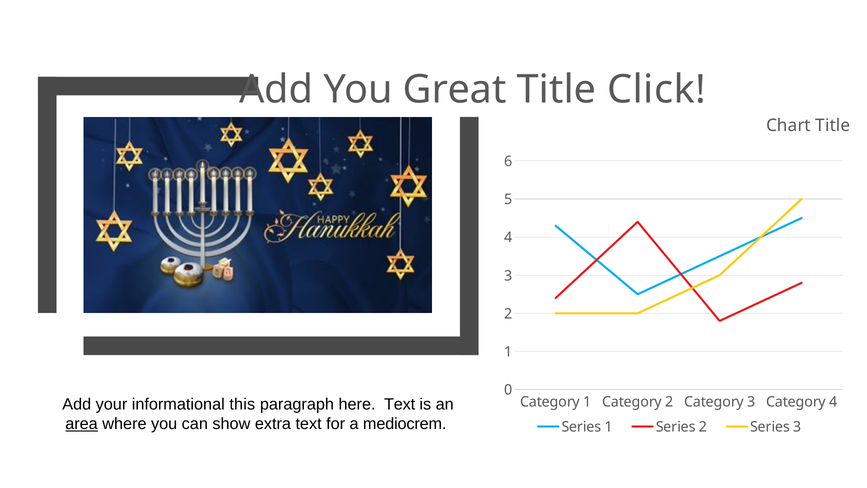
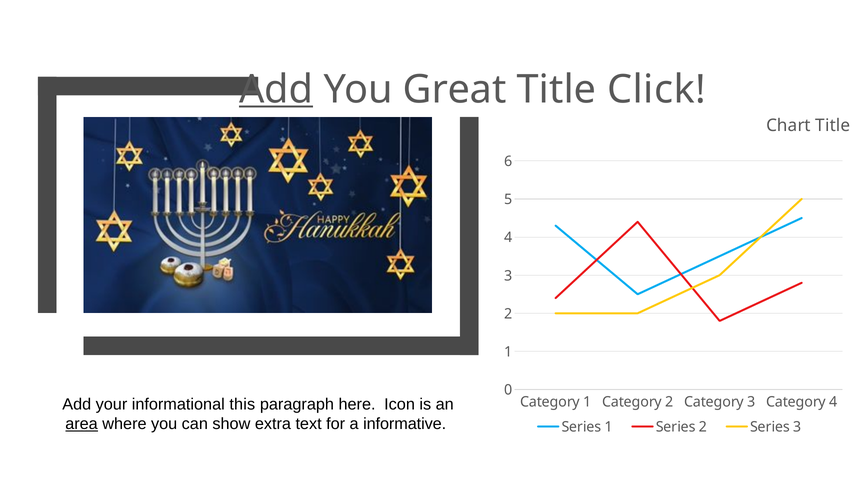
Add underline: none -> present (276, 89)
here Text: Text -> Icon (400, 404)
mediocrem: mediocrem -> informative (405, 424)
